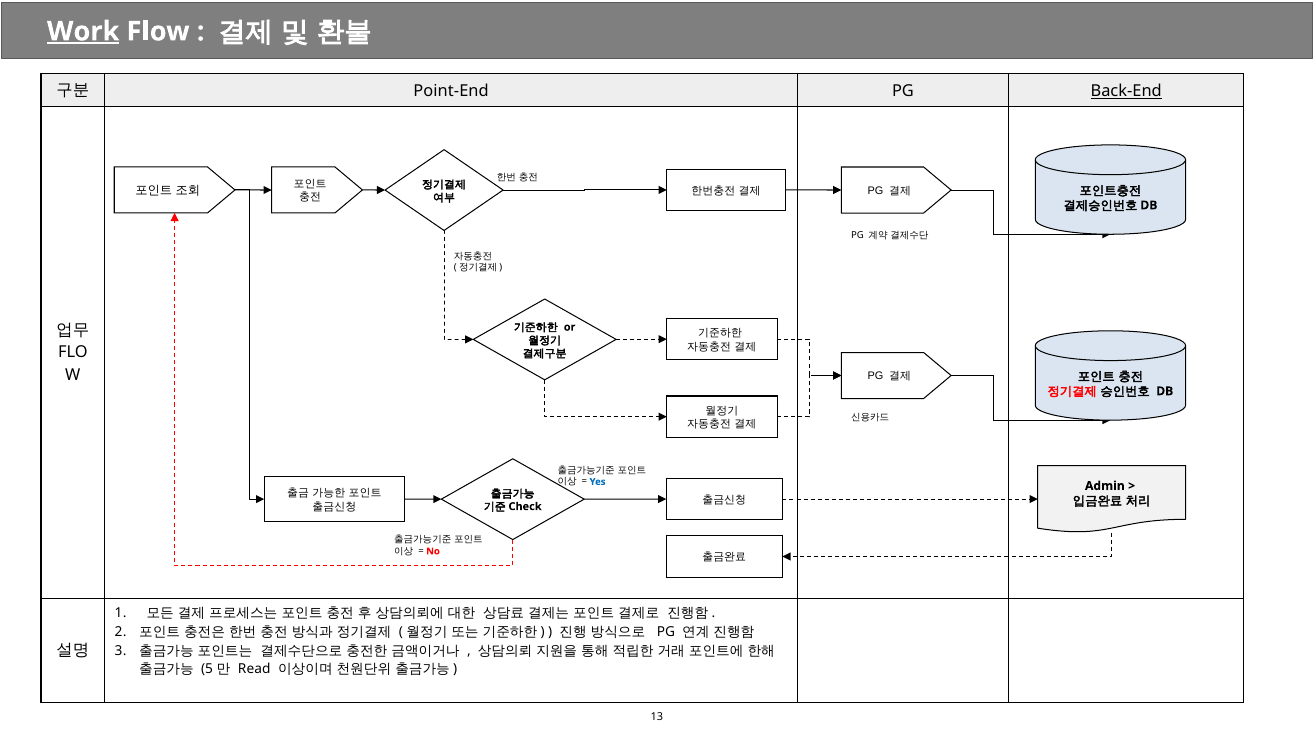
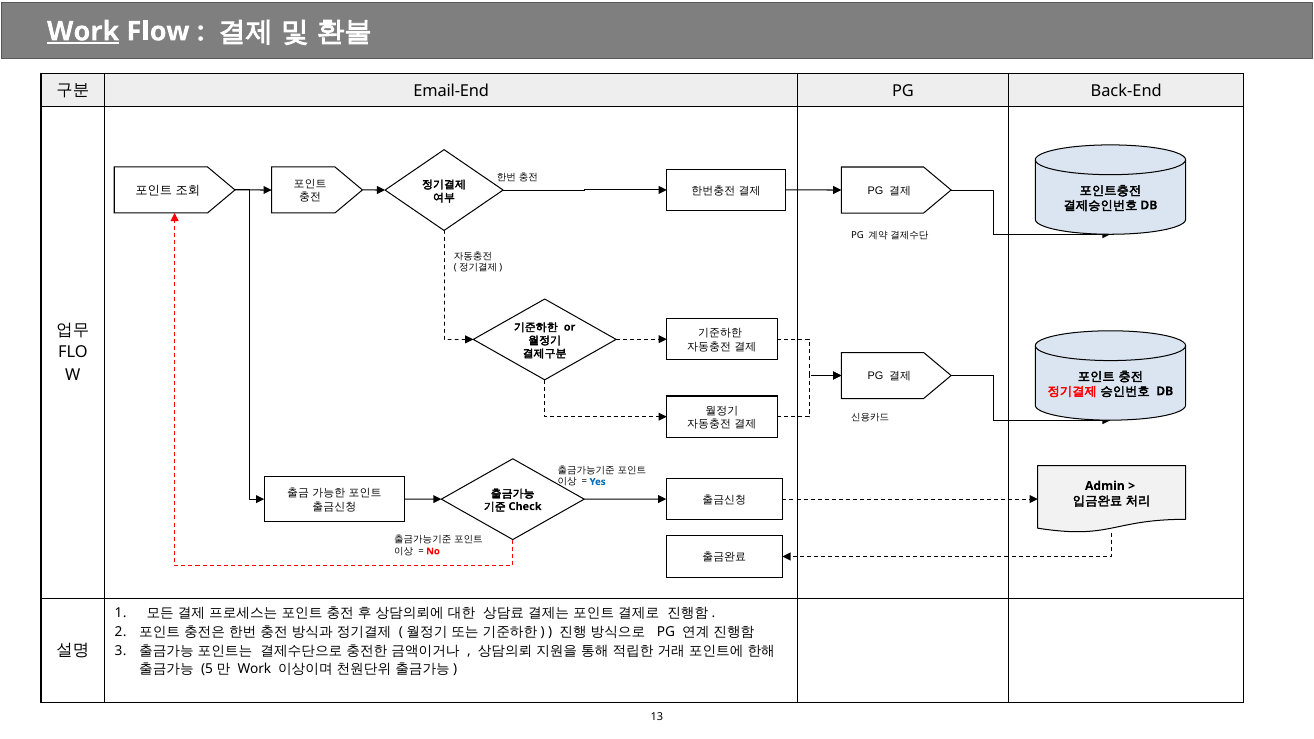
Point-End: Point-End -> Email-End (451, 91)
Back-End underline: present -> none (1126, 91)
Read: Read -> Work (254, 669)
